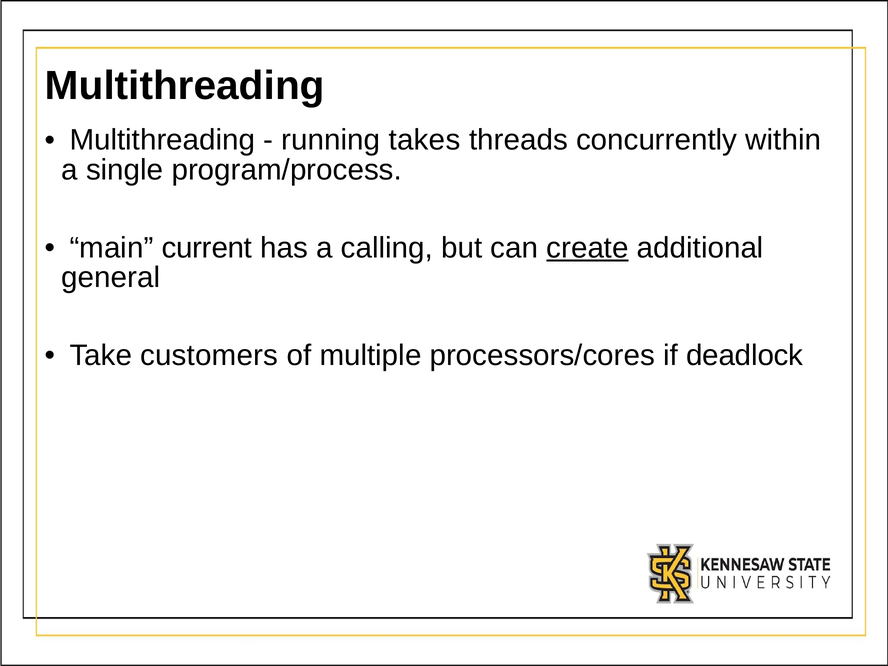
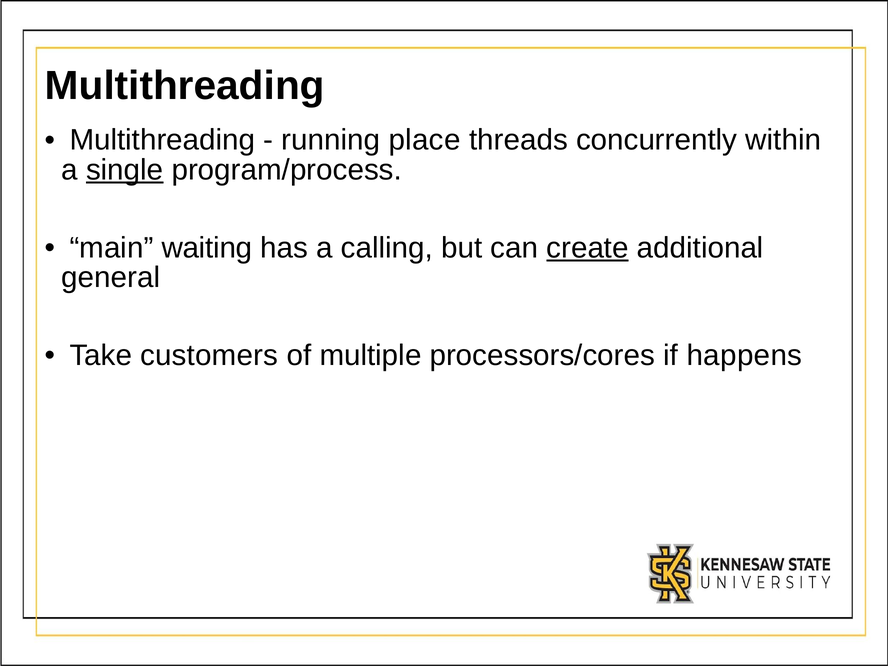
takes: takes -> place (424, 140)
single underline: none -> present (125, 170)
current: current -> waiting (207, 248)
deadlock: deadlock -> happens (744, 355)
